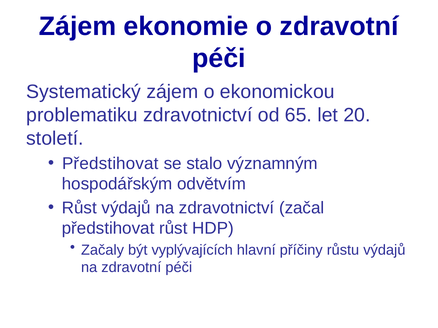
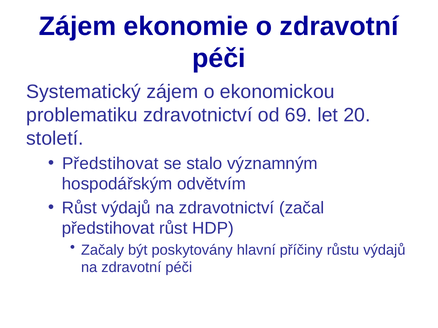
65: 65 -> 69 (298, 115)
vyplývajících: vyplývajících -> poskytovány (192, 250)
